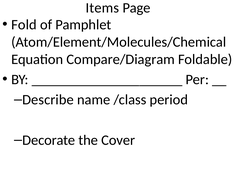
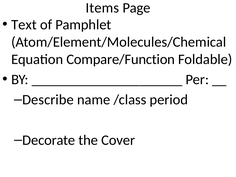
Fold: Fold -> Text (24, 25)
Compare/Diagram: Compare/Diagram -> Compare/Function (121, 59)
